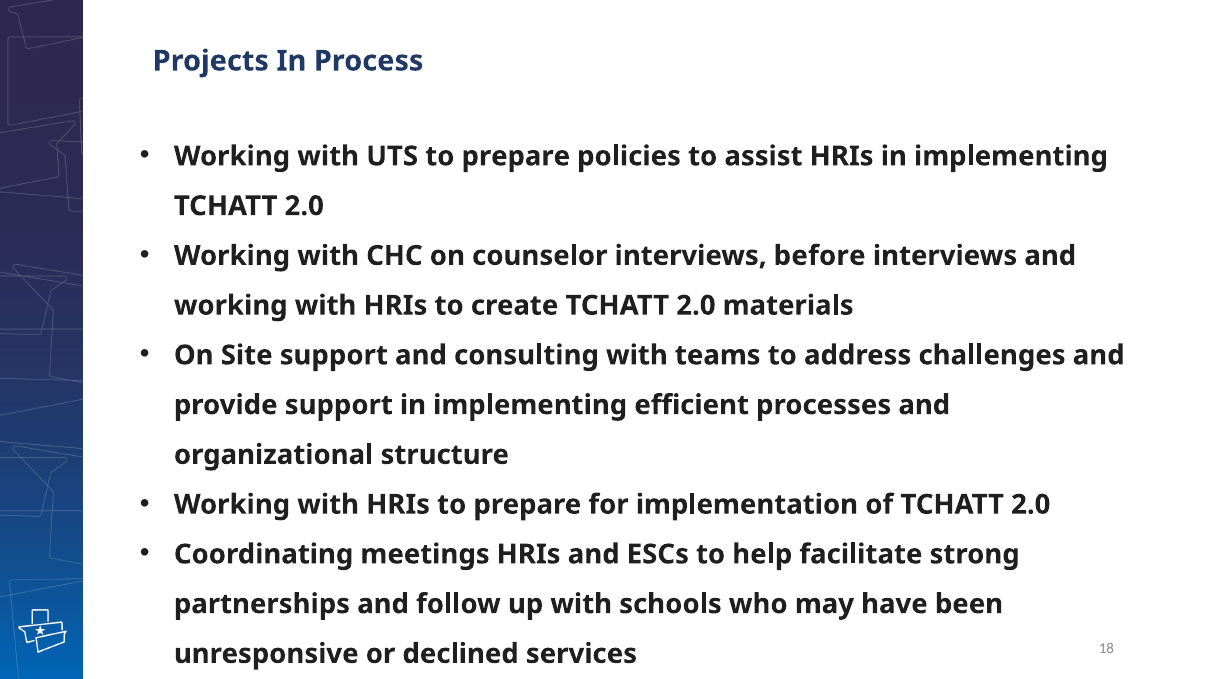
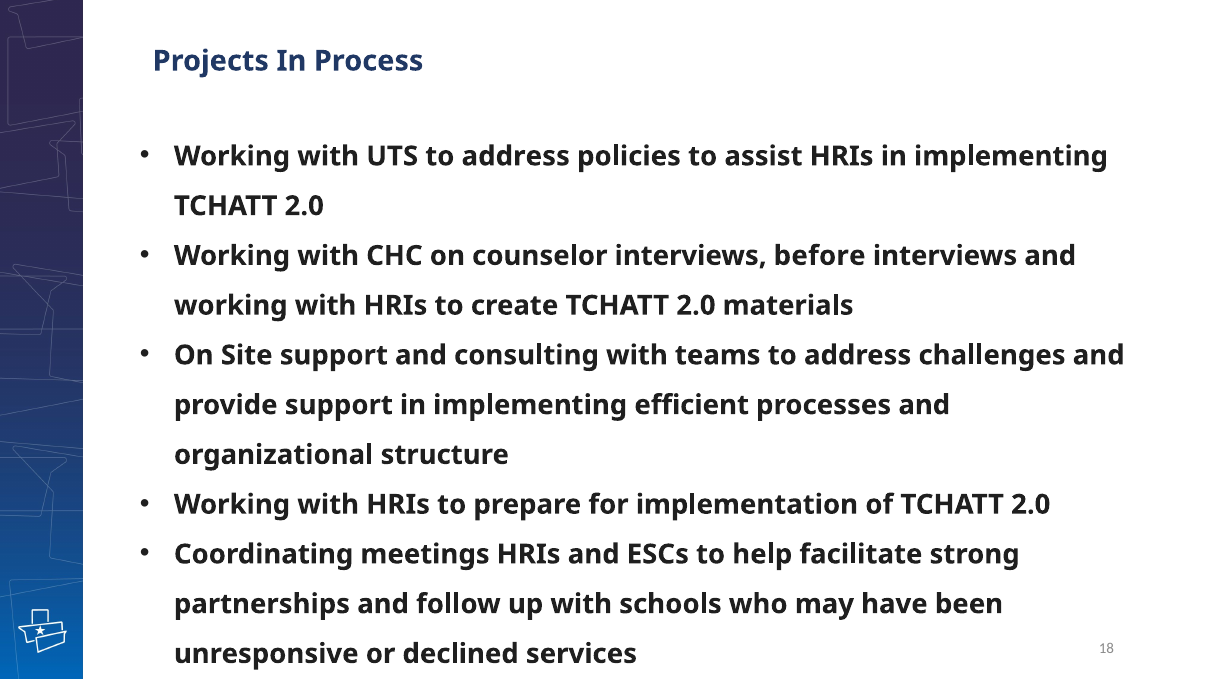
UTS to prepare: prepare -> address (516, 156)
